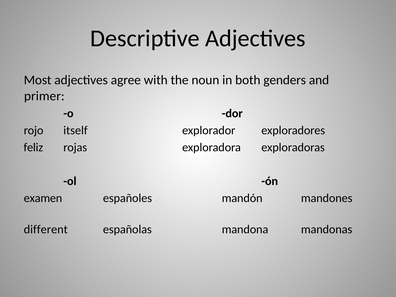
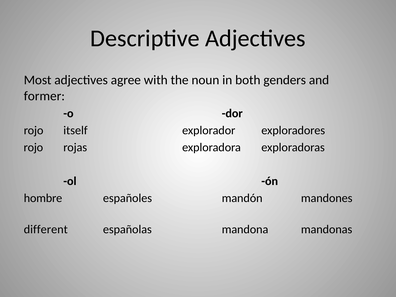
primer: primer -> former (44, 96)
feliz: feliz -> rojo (33, 147)
examen: examen -> hombre (43, 198)
